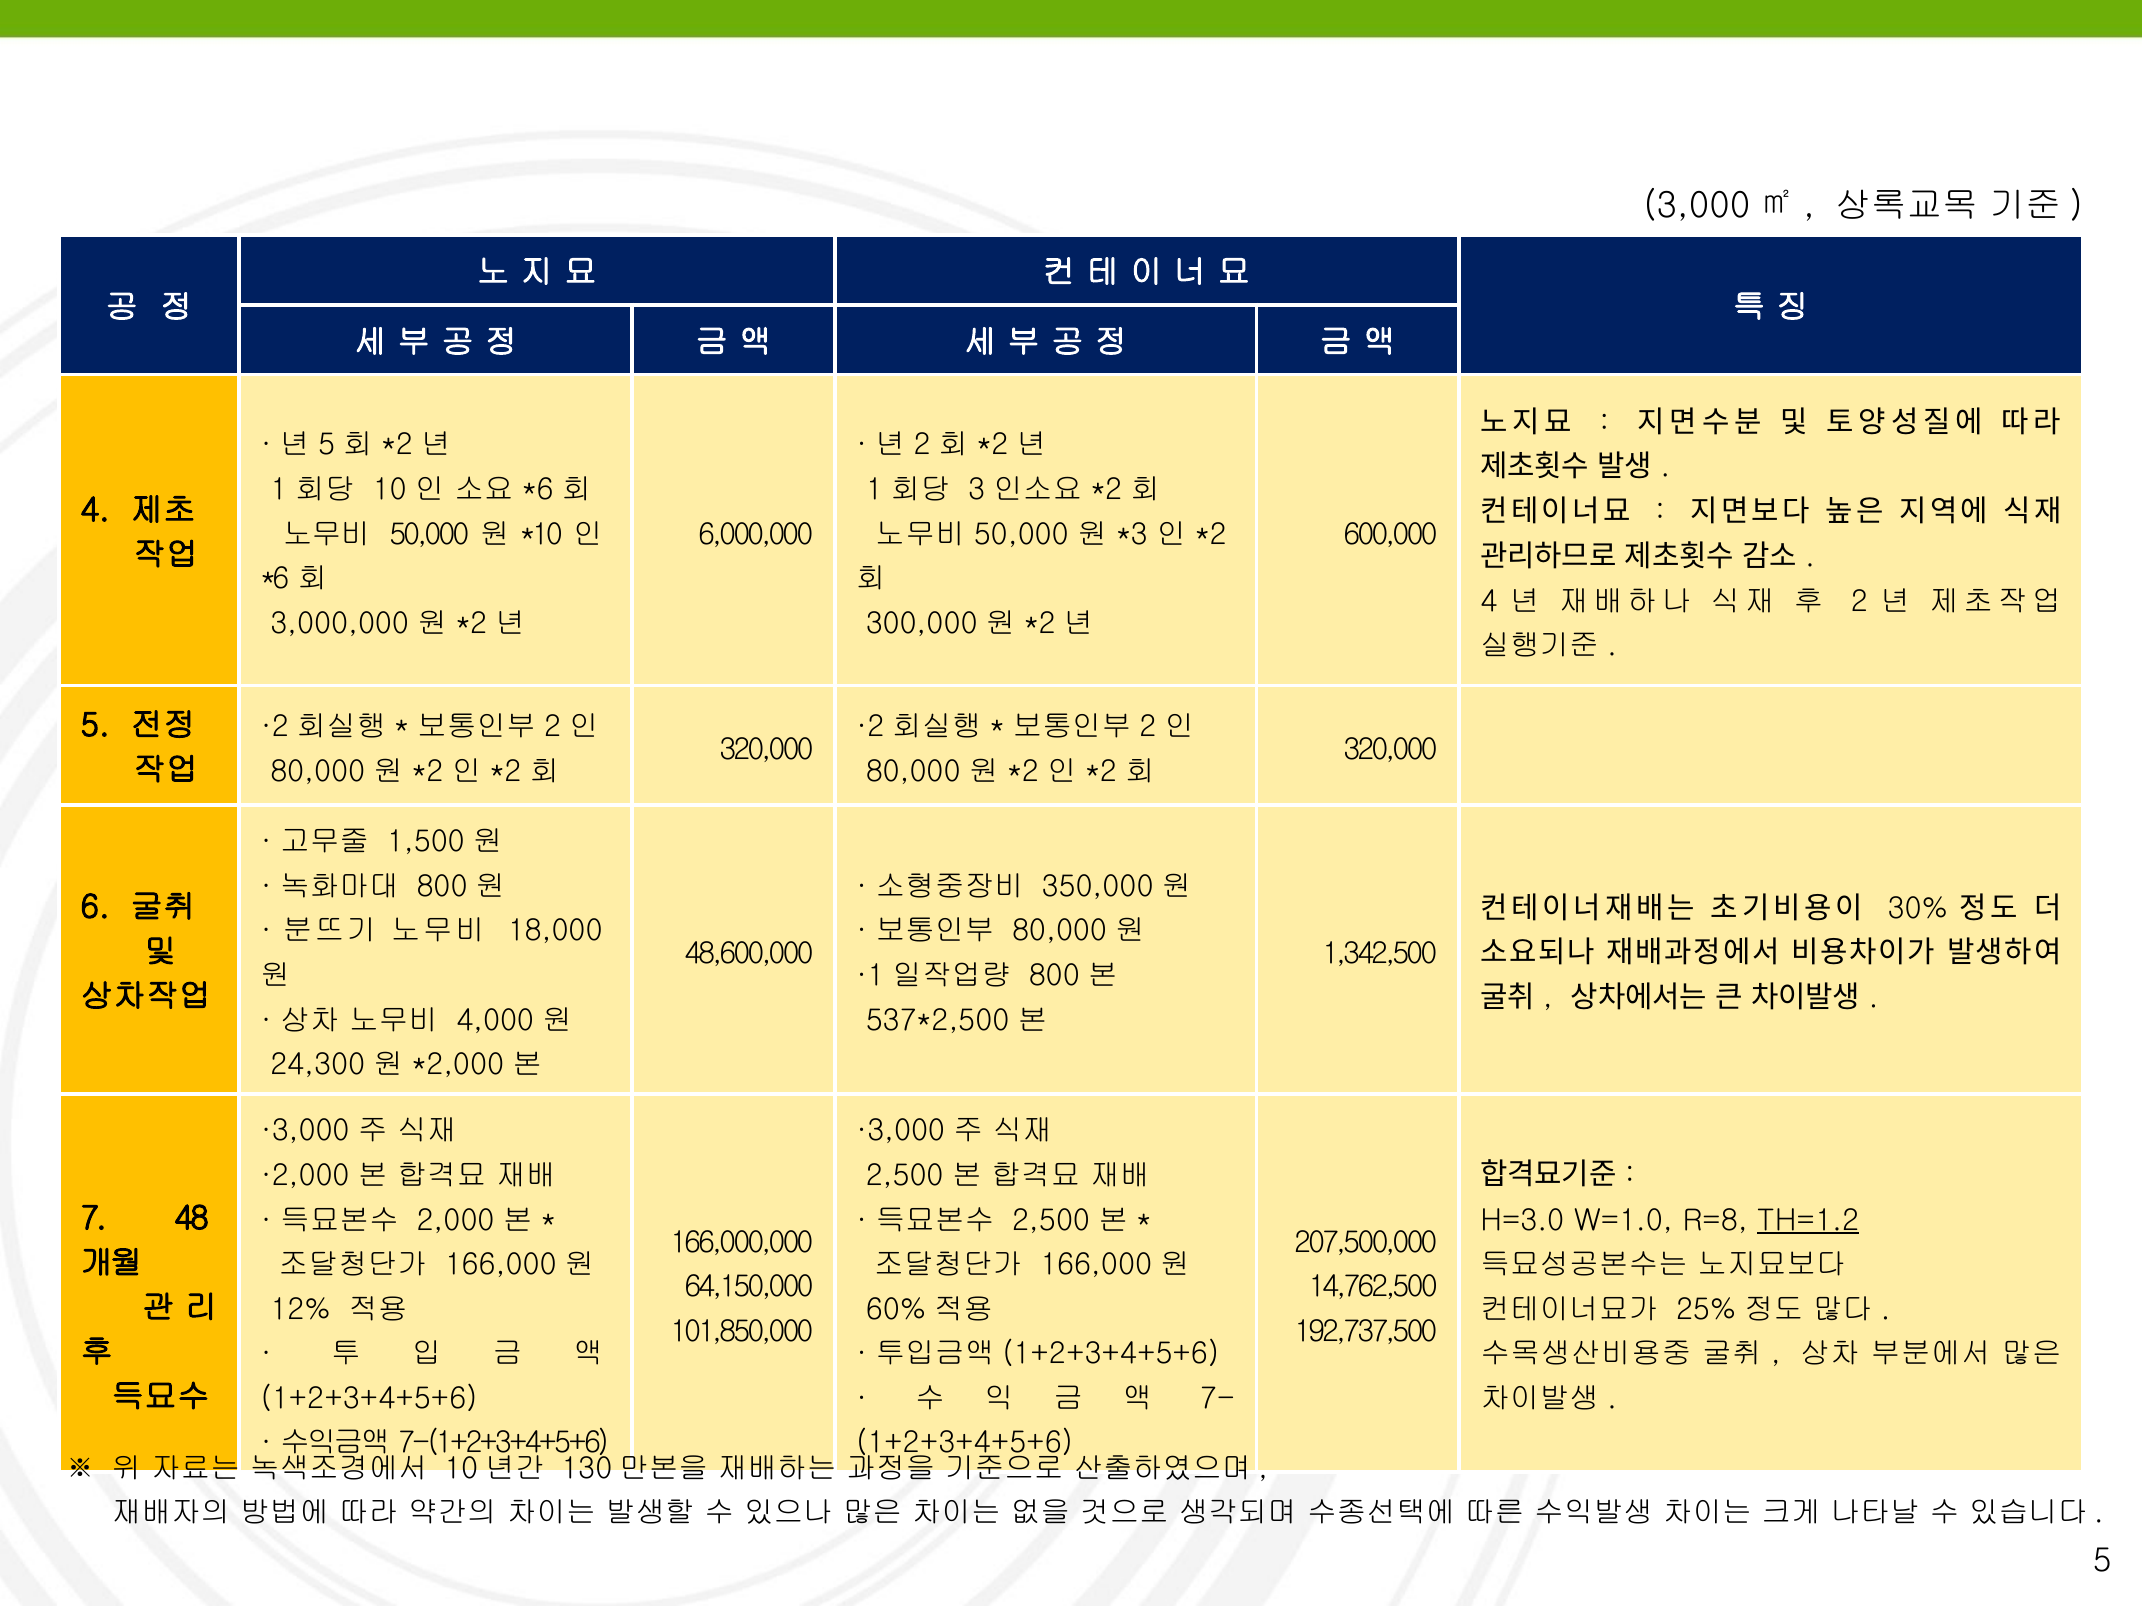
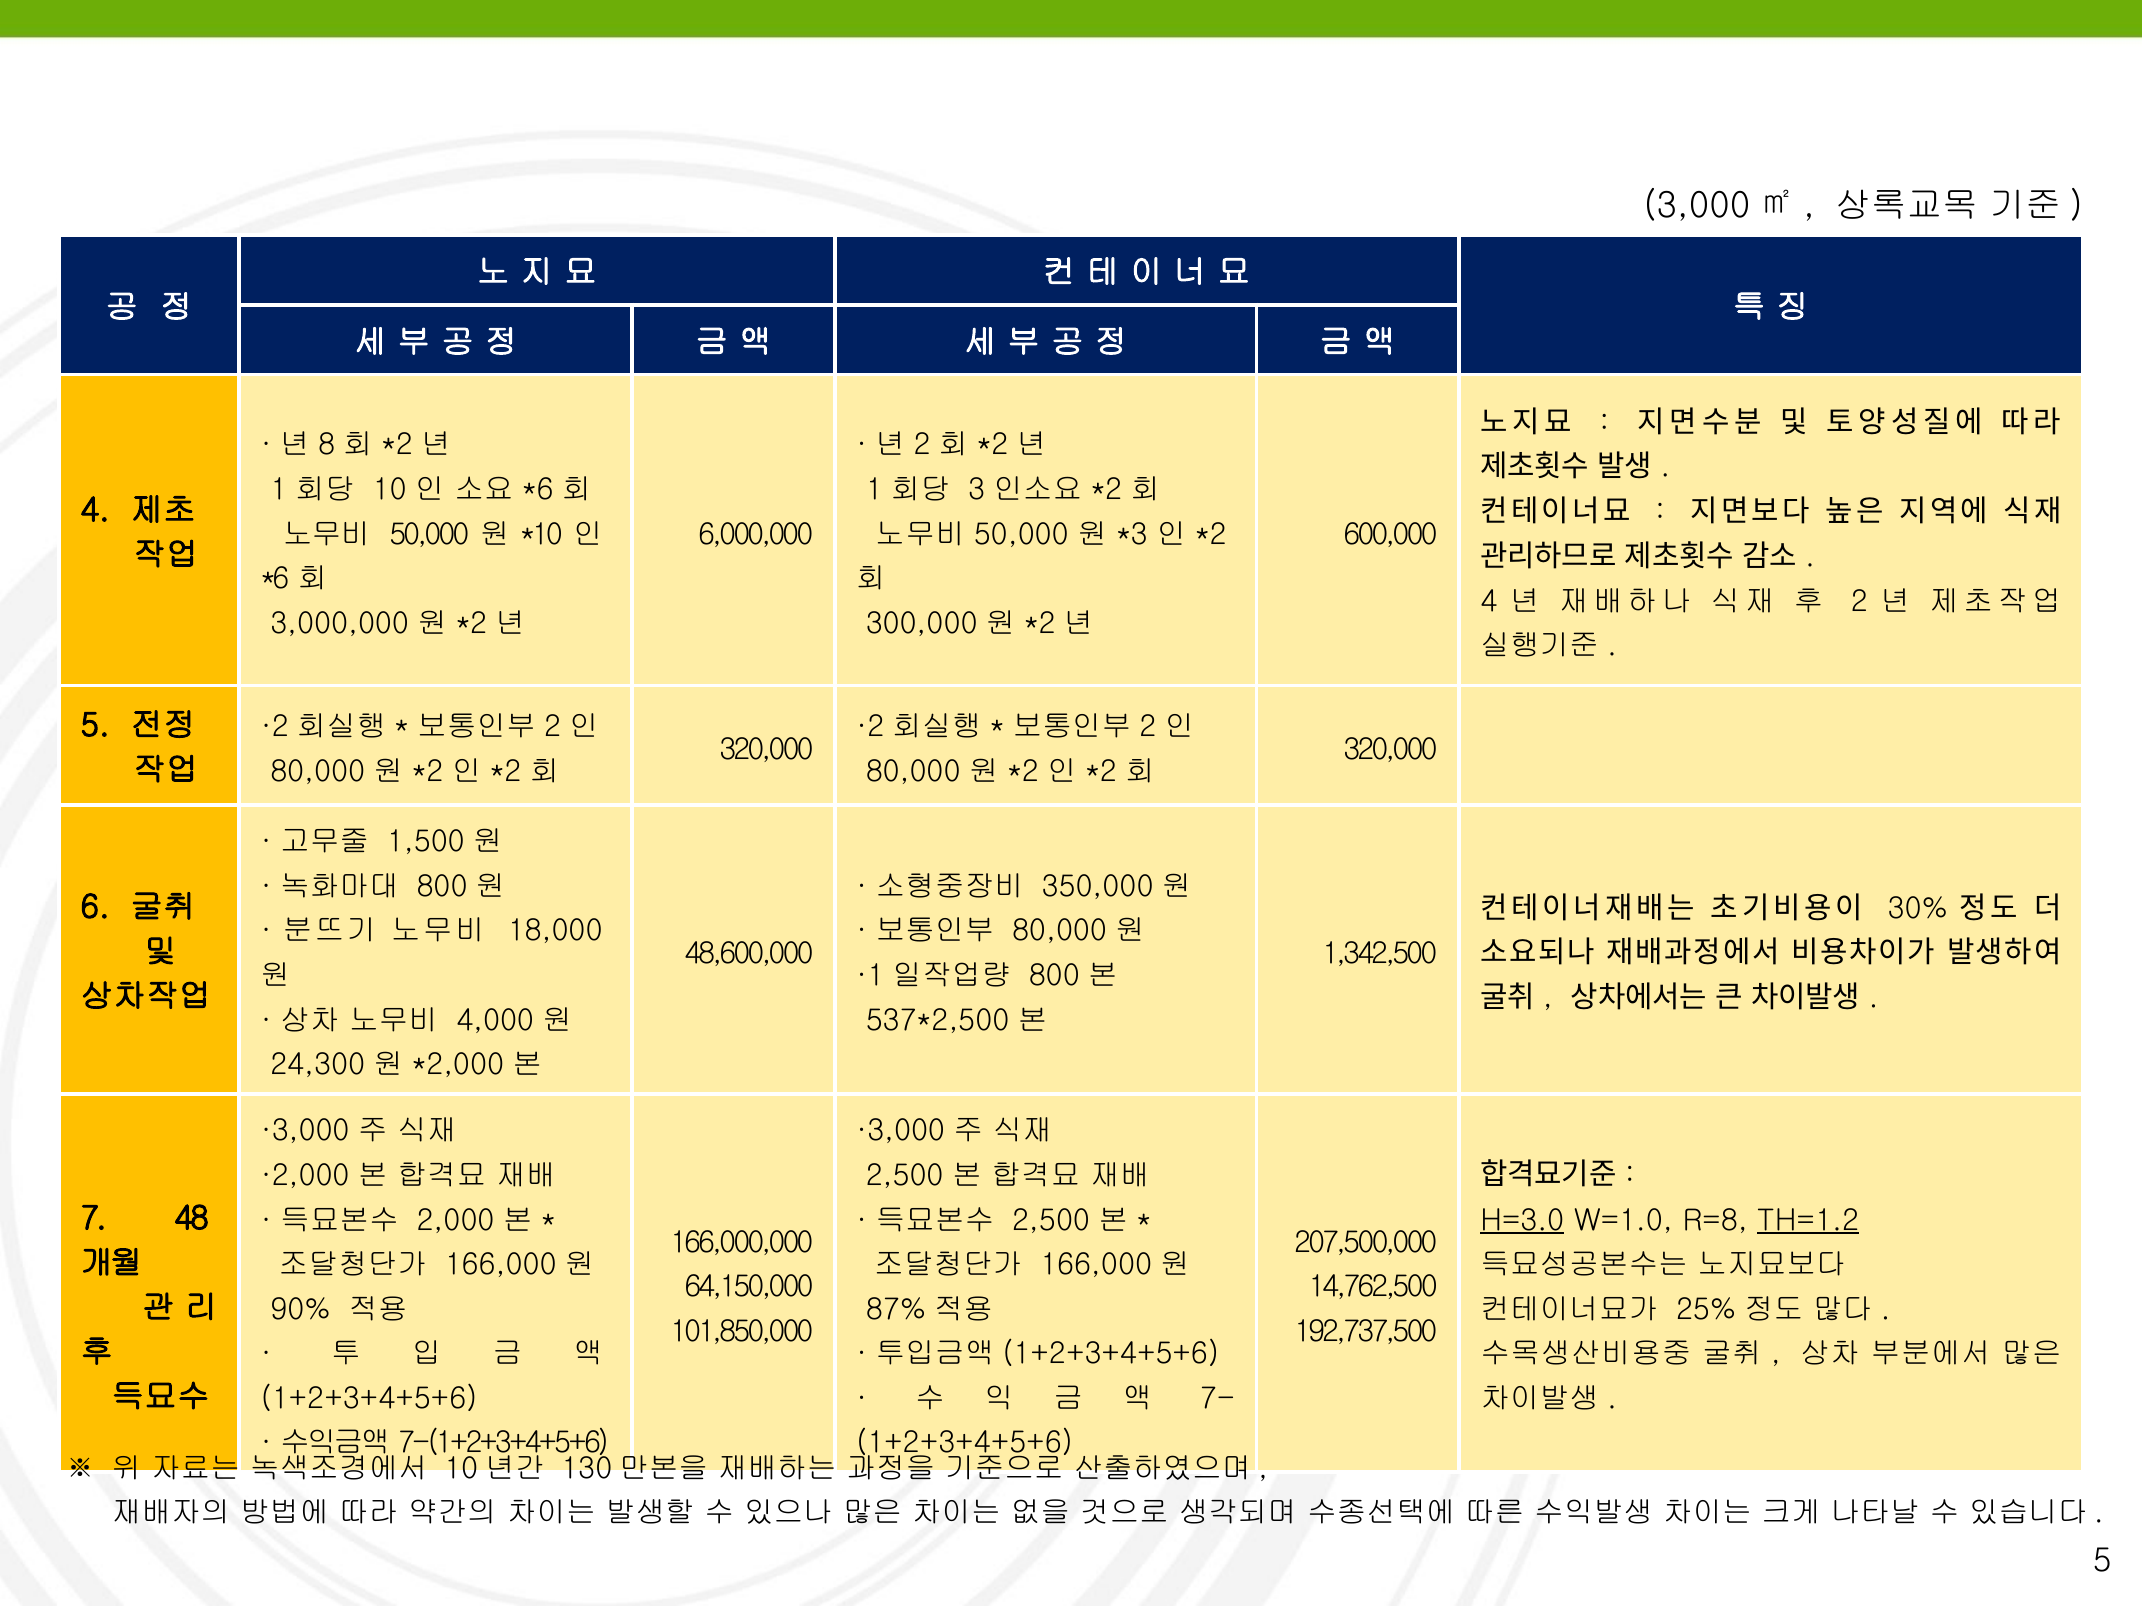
5: 5 -> 8 (327, 445)
H=3.0 underline: none -> present (1522, 1221)
12%: 12% -> 90% (300, 1310)
60%: 60% -> 87% (896, 1310)
